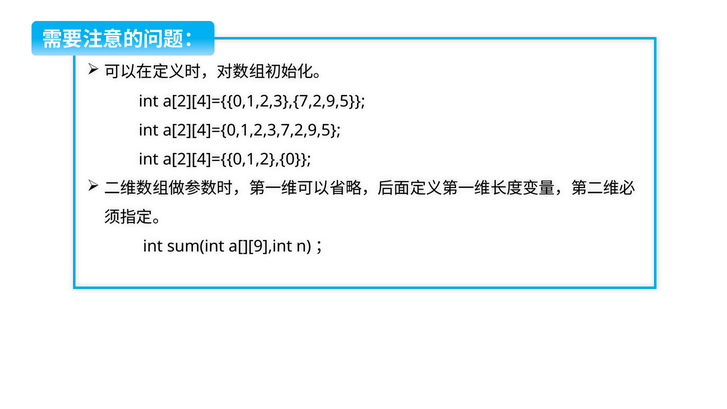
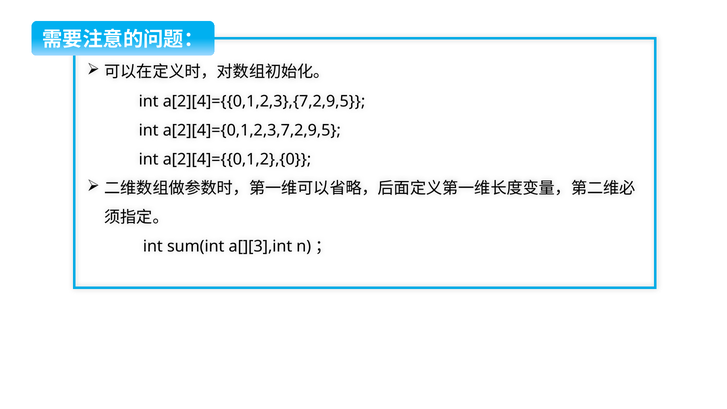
a[][9],int: a[][9],int -> a[][3],int (260, 246)
